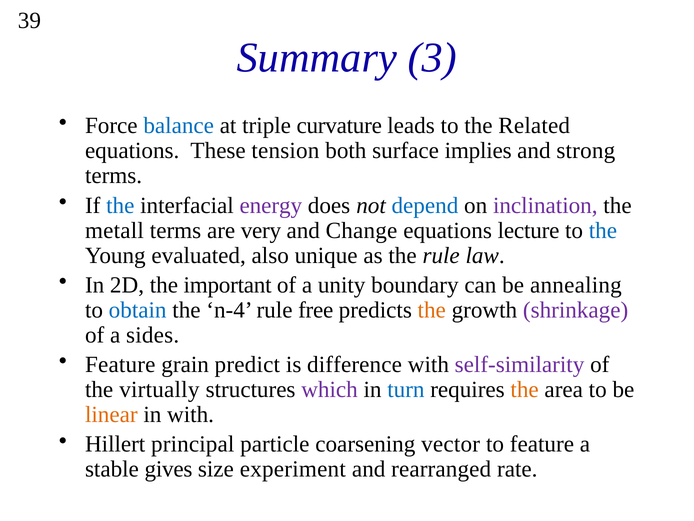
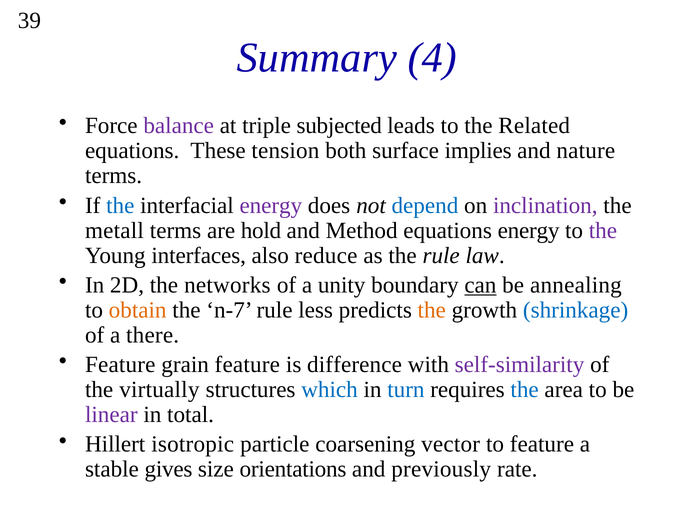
3: 3 -> 4 (432, 58)
balance colour: blue -> purple (179, 126)
curvature: curvature -> subjected (339, 126)
strong: strong -> nature (586, 151)
very: very -> hold (261, 230)
Change: Change -> Method (362, 230)
equations lecture: lecture -> energy (529, 230)
the colour: blue -> purple (603, 230)
evaluated: evaluated -> interfaces (199, 255)
unique: unique -> reduce (326, 255)
important: important -> networks (227, 285)
can underline: none -> present (480, 285)
obtain colour: blue -> orange (138, 310)
n-4: n-4 -> n-7 (229, 310)
free: free -> less (316, 310)
shrinkage colour: purple -> blue (576, 310)
sides: sides -> there (153, 335)
grain predict: predict -> feature (247, 364)
which colour: purple -> blue (330, 389)
the colour: orange -> blue (525, 389)
linear colour: orange -> purple (111, 414)
in with: with -> total (191, 414)
principal: principal -> isotropic (193, 444)
experiment: experiment -> orientations (293, 469)
rearranged: rearranged -> previously (441, 469)
